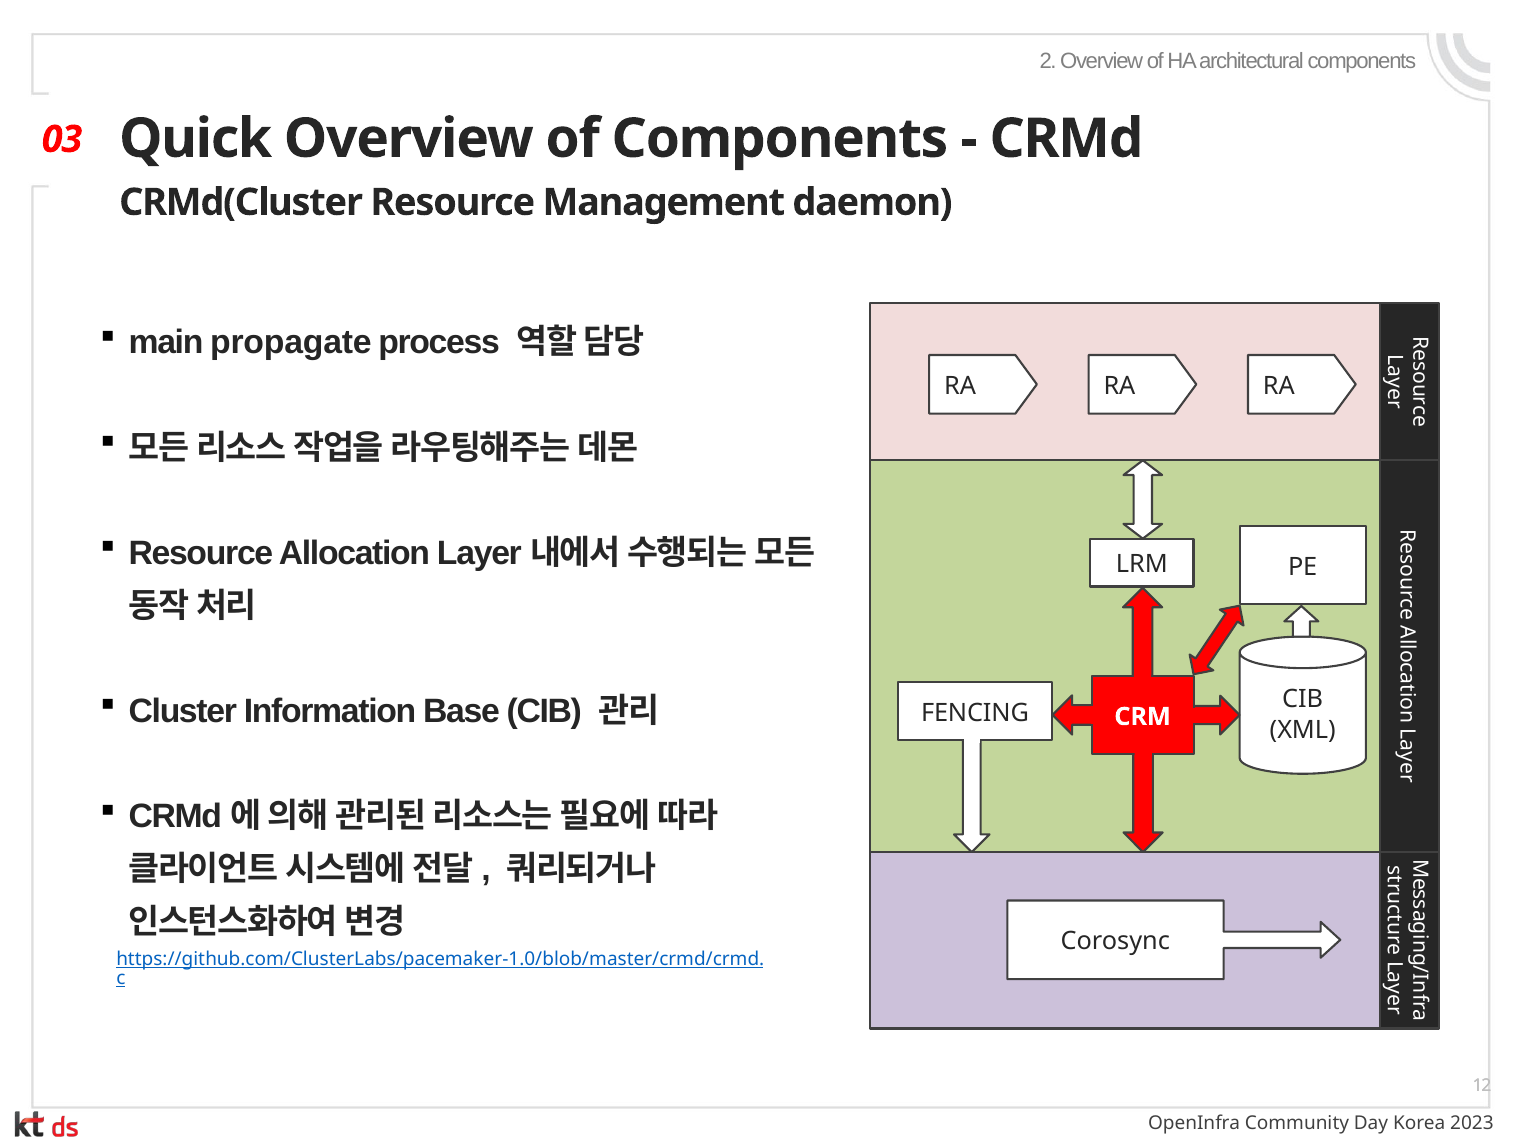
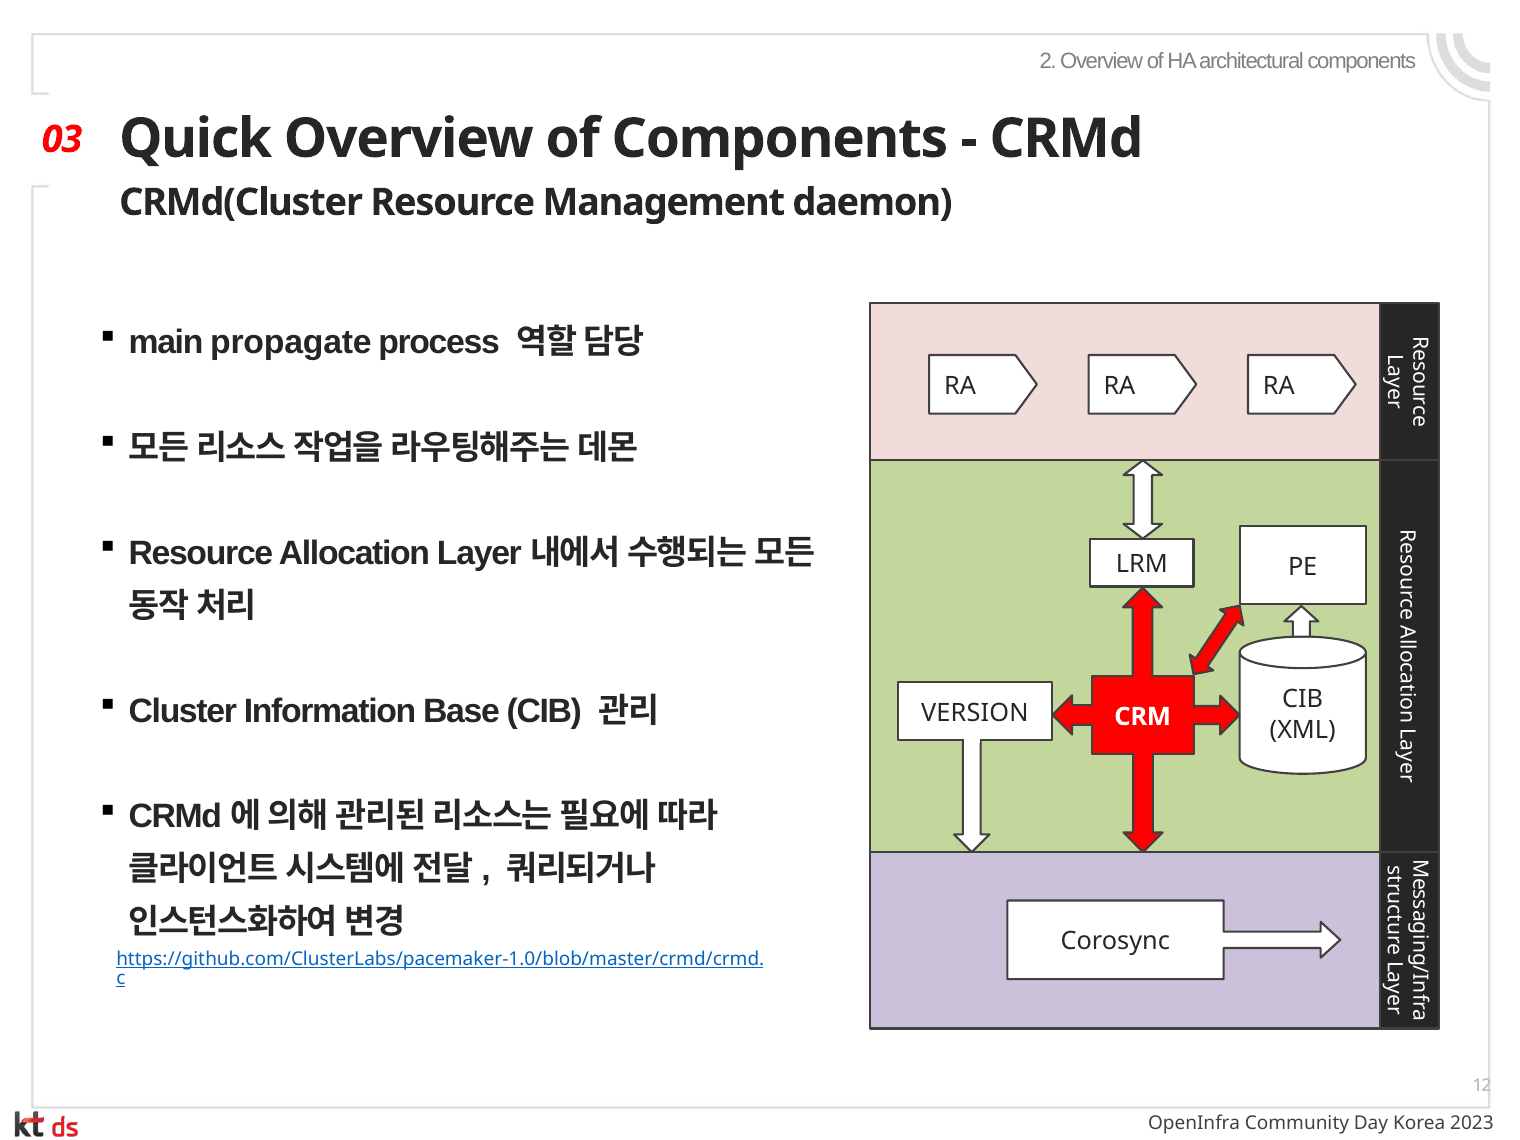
FENCING: FENCING -> VERSION (975, 713)
